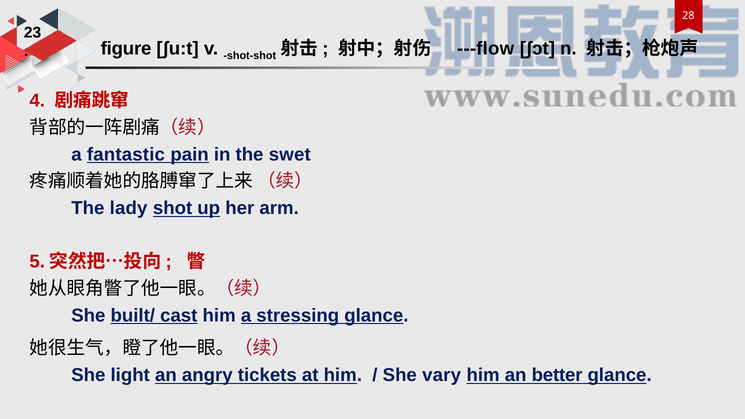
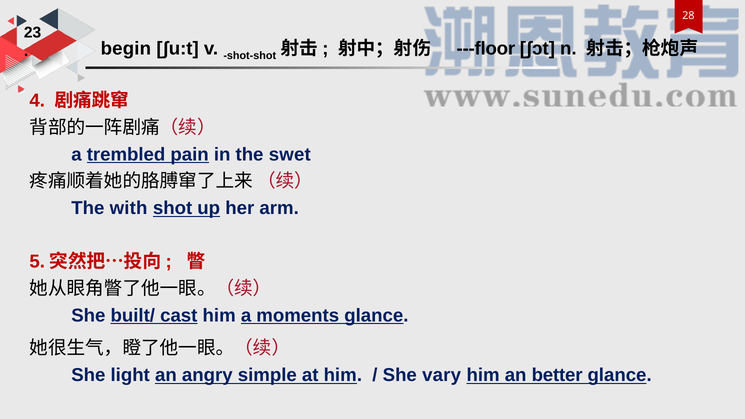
figure: figure -> begin (126, 49)
---flow: ---flow -> ---floor (486, 49)
fantastic: fantastic -> trembled (126, 154)
lady: lady -> with (129, 208)
stressing: stressing -> moments (298, 316)
tickets: tickets -> simple (267, 375)
